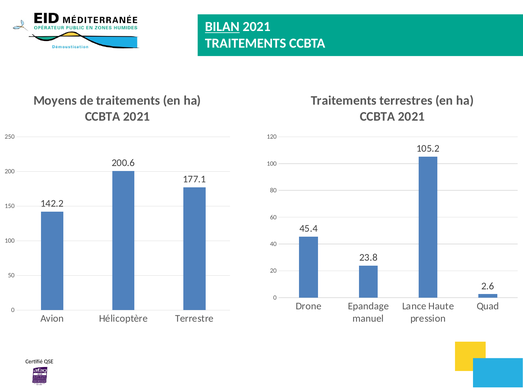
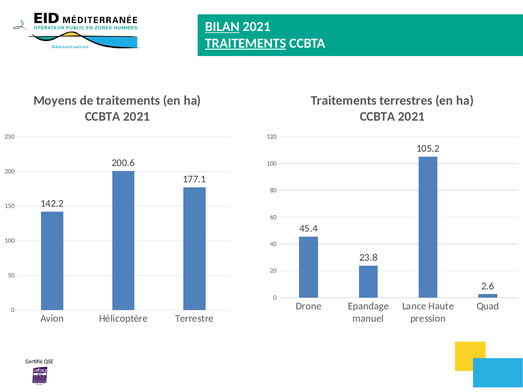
TRAITEMENTS underline: none -> present (246, 43)
